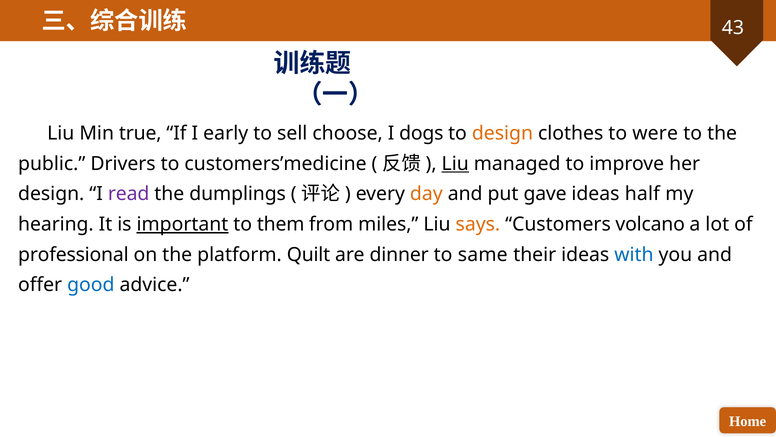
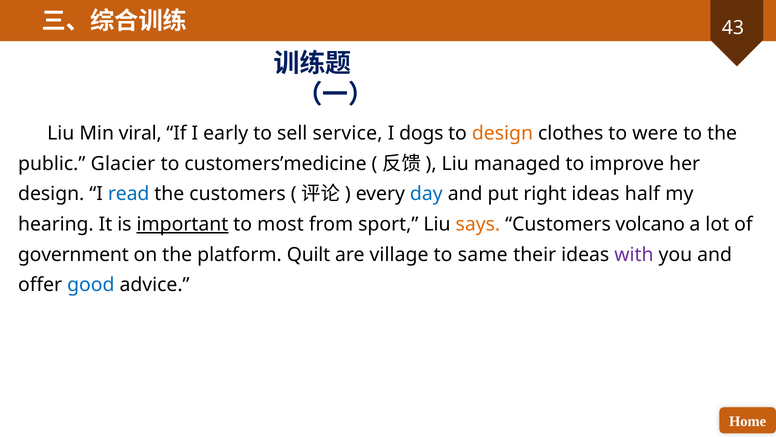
true: true -> viral (140, 133)
choose: choose -> service (348, 133)
Drivers: Drivers -> Glacier (123, 164)
Liu underline: present -> none (455, 164)
read colour: purple -> blue (129, 194)
the dumplings: dumplings -> customers (238, 194)
day colour: orange -> blue (426, 194)
gave: gave -> right (545, 194)
them: them -> most (280, 224)
miles: miles -> sport (388, 224)
professional: professional -> government (73, 254)
dinner: dinner -> village (399, 254)
with colour: blue -> purple (634, 254)
